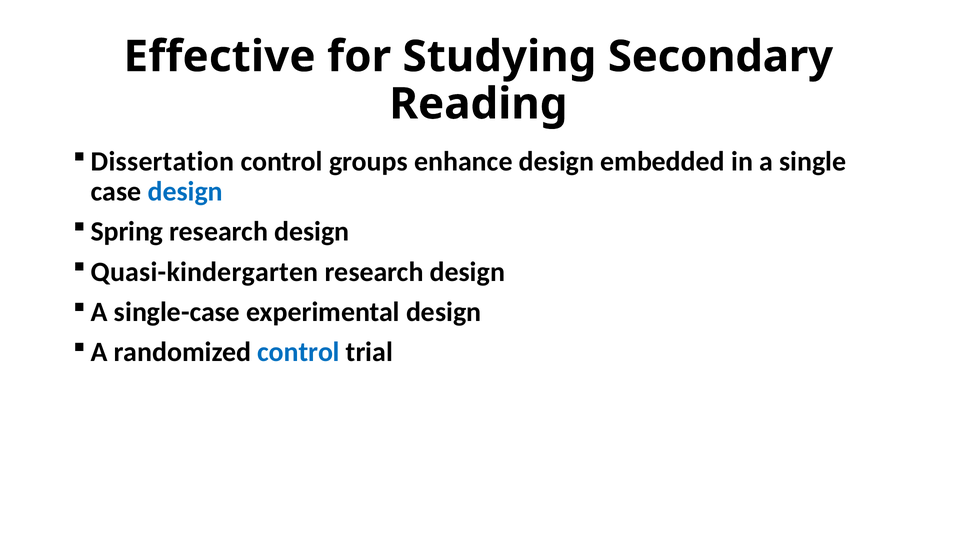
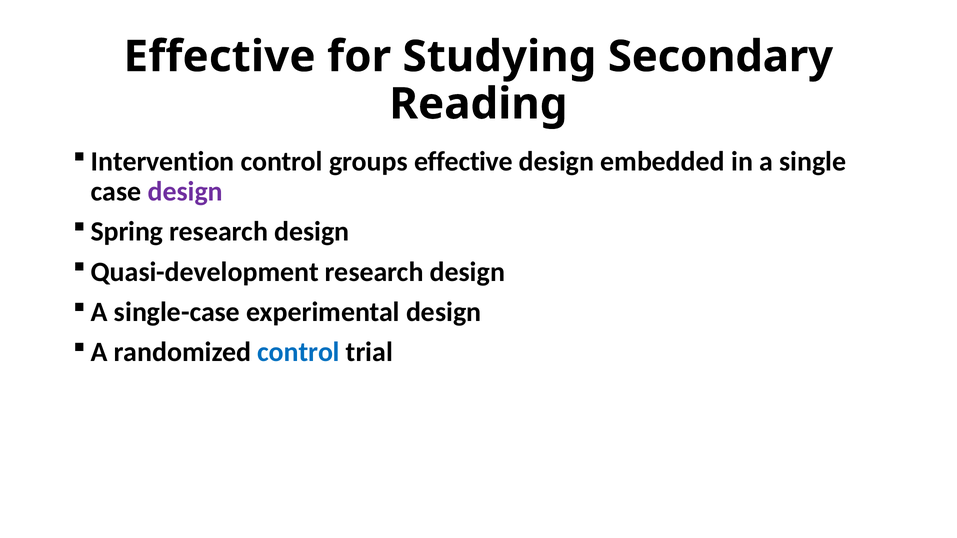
Dissertation: Dissertation -> Intervention (163, 162)
groups enhance: enhance -> effective (463, 162)
design colour: blue -> purple (185, 192)
Quasi-kindergarten: Quasi-kindergarten -> Quasi-development (205, 272)
